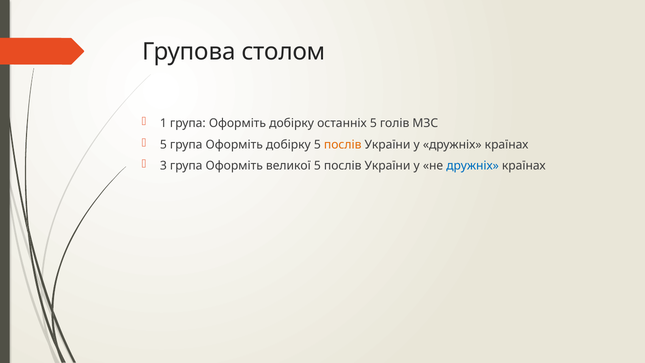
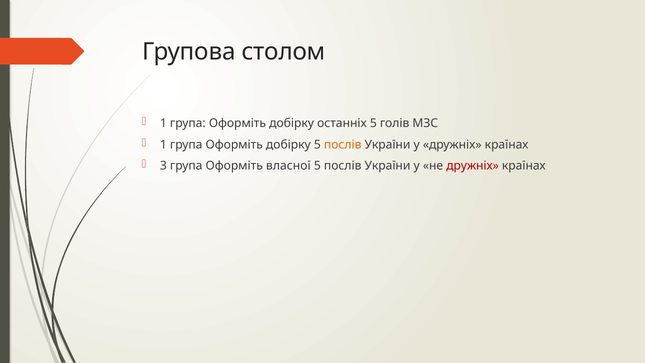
5: 5 -> 1 (163, 145)
великої: великої -> власної (288, 166)
дружніх colour: blue -> red (473, 166)
